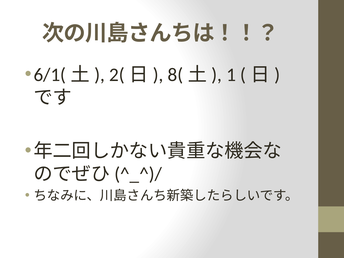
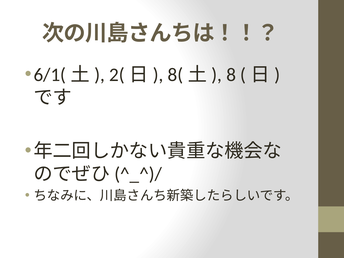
1: 1 -> 8 (231, 75)
